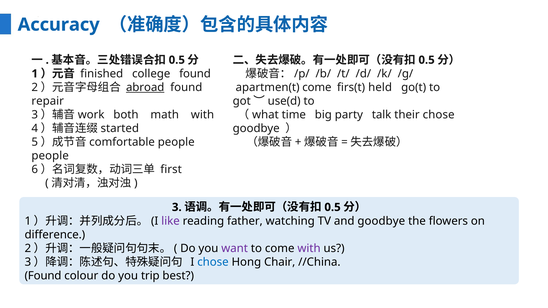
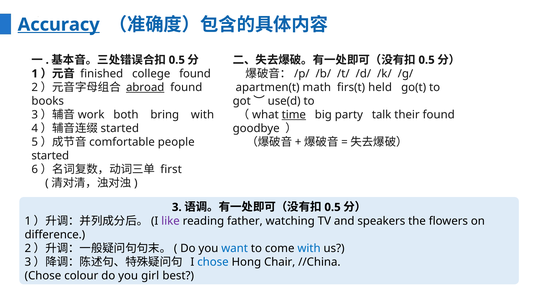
Accuracy underline: none -> present (59, 25)
apartmen(t come: come -> math (317, 87)
repair: repair -> books (48, 101)
time underline: none -> present (294, 115)
their chose: chose -> found (439, 115)
math: math -> bring (165, 115)
people: people -> started (50, 156)
and goodbye: goodbye -> speakers (381, 221)
want colour: purple -> blue (235, 249)
with colour: purple -> blue (309, 249)
Found: Found -> Chose (43, 276)
trip: trip -> girl (150, 276)
